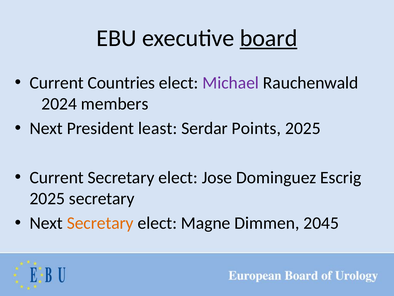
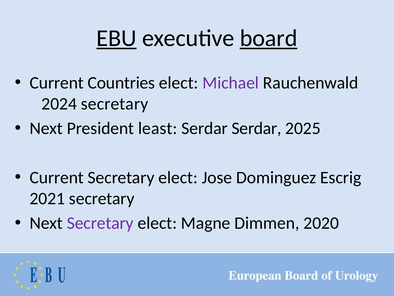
EBU underline: none -> present (117, 38)
2024 members: members -> secretary (115, 104)
Serdar Points: Points -> Serdar (257, 128)
2025: 2025 -> 2021 (47, 198)
Secretary colour: orange -> purple (100, 223)
2045: 2045 -> 2020 (321, 223)
